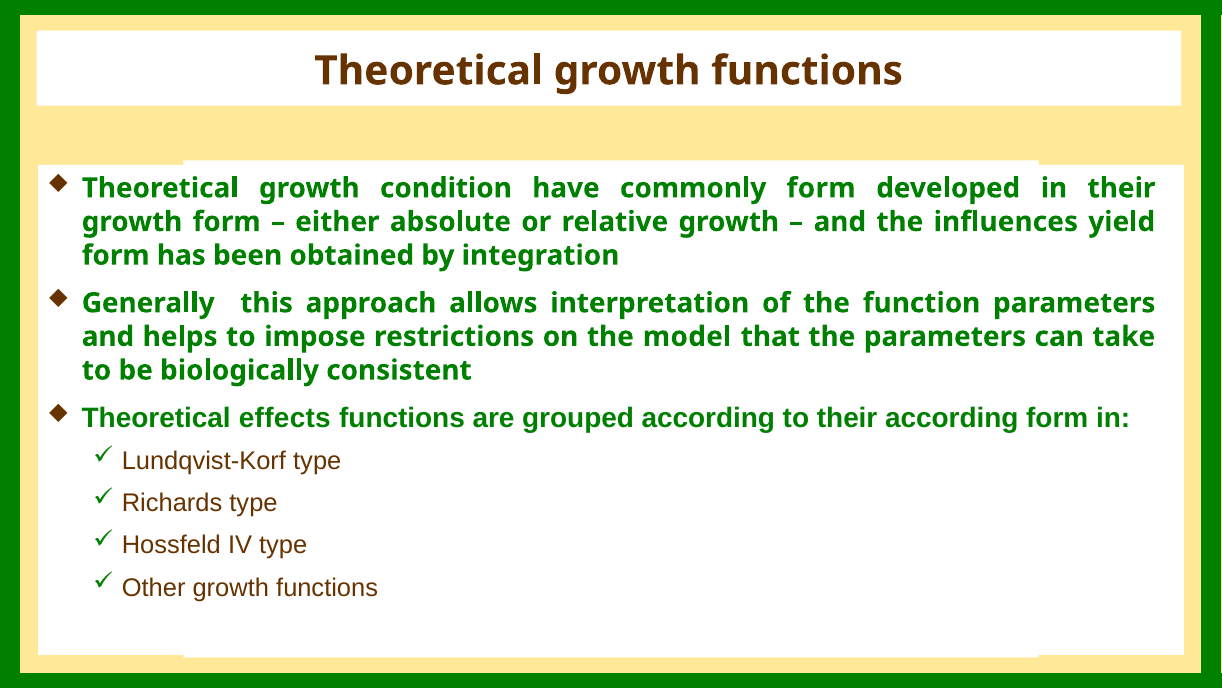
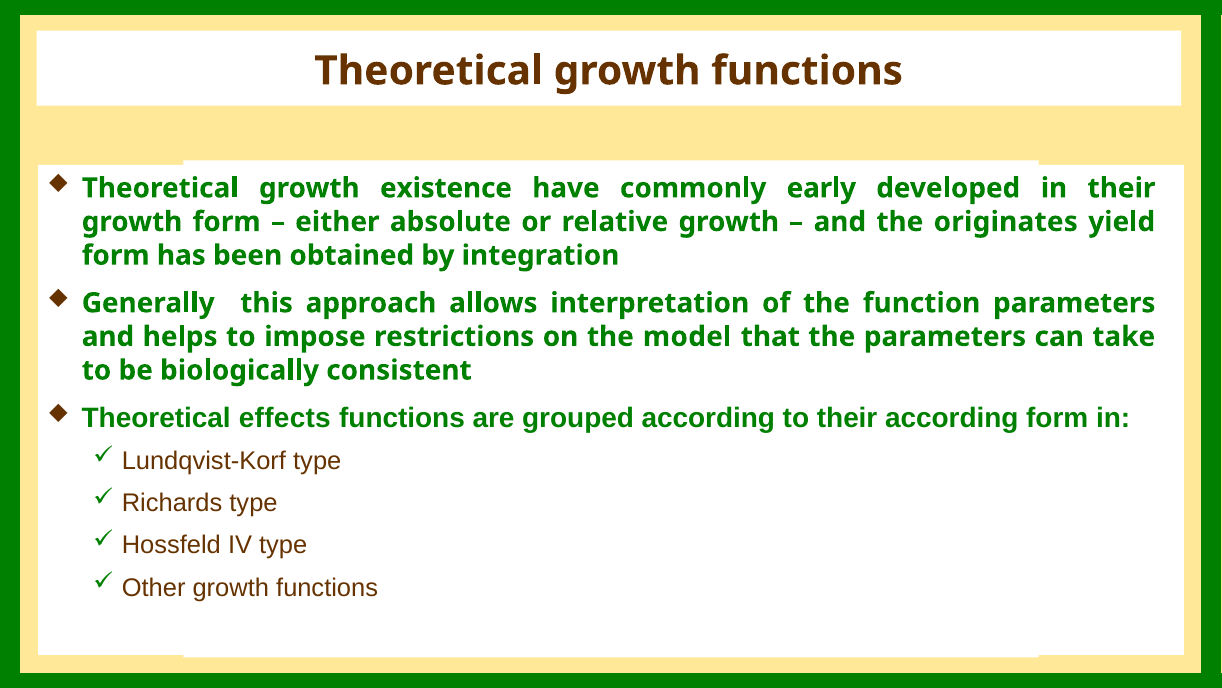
condition: condition -> existence (446, 188)
commonly form: form -> early (821, 188)
influences: influences -> originates (1006, 222)
